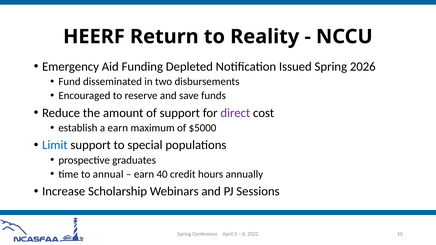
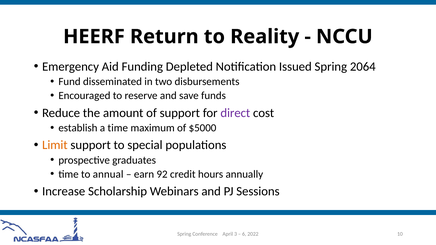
2026: 2026 -> 2064 (363, 67)
a earn: earn -> time (118, 128)
Limit colour: blue -> orange (55, 145)
40: 40 -> 92 (162, 174)
